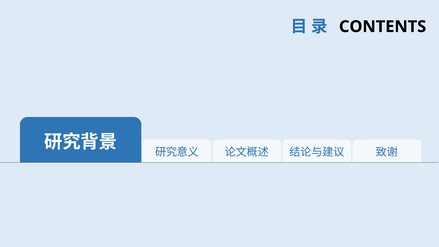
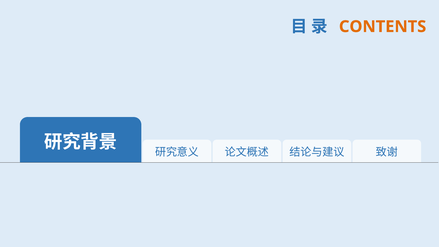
CONTENTS colour: black -> orange (383, 27)
